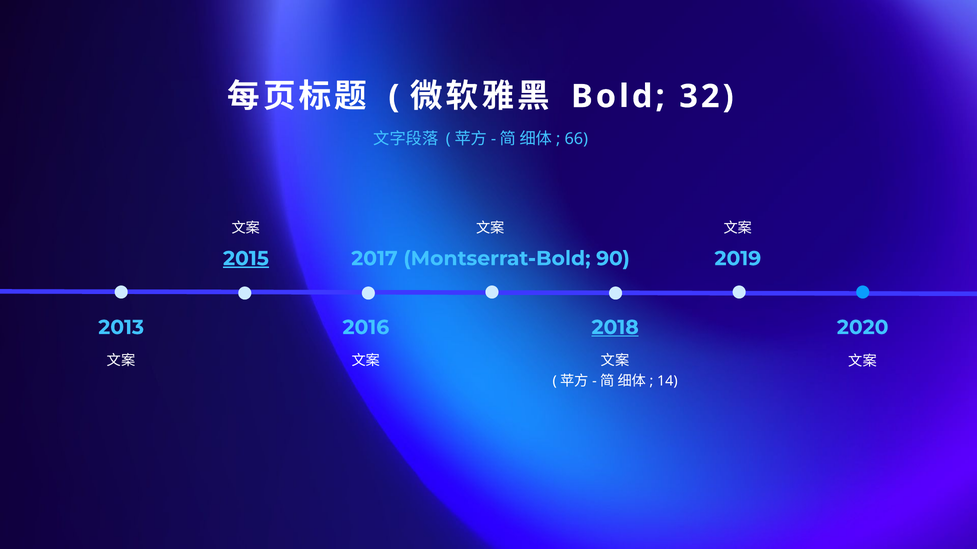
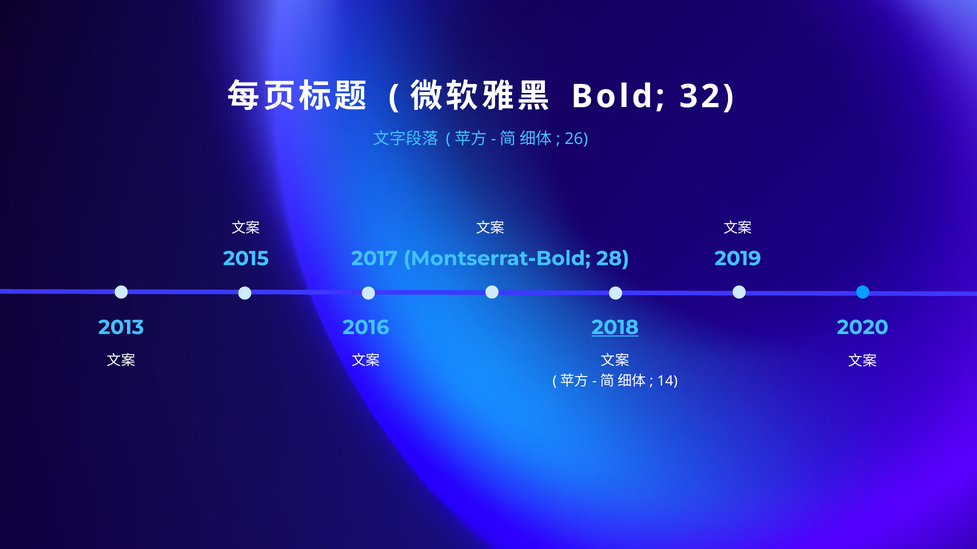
66: 66 -> 26 (576, 139)
2015 underline: present -> none (246, 259)
90: 90 -> 28 (613, 259)
